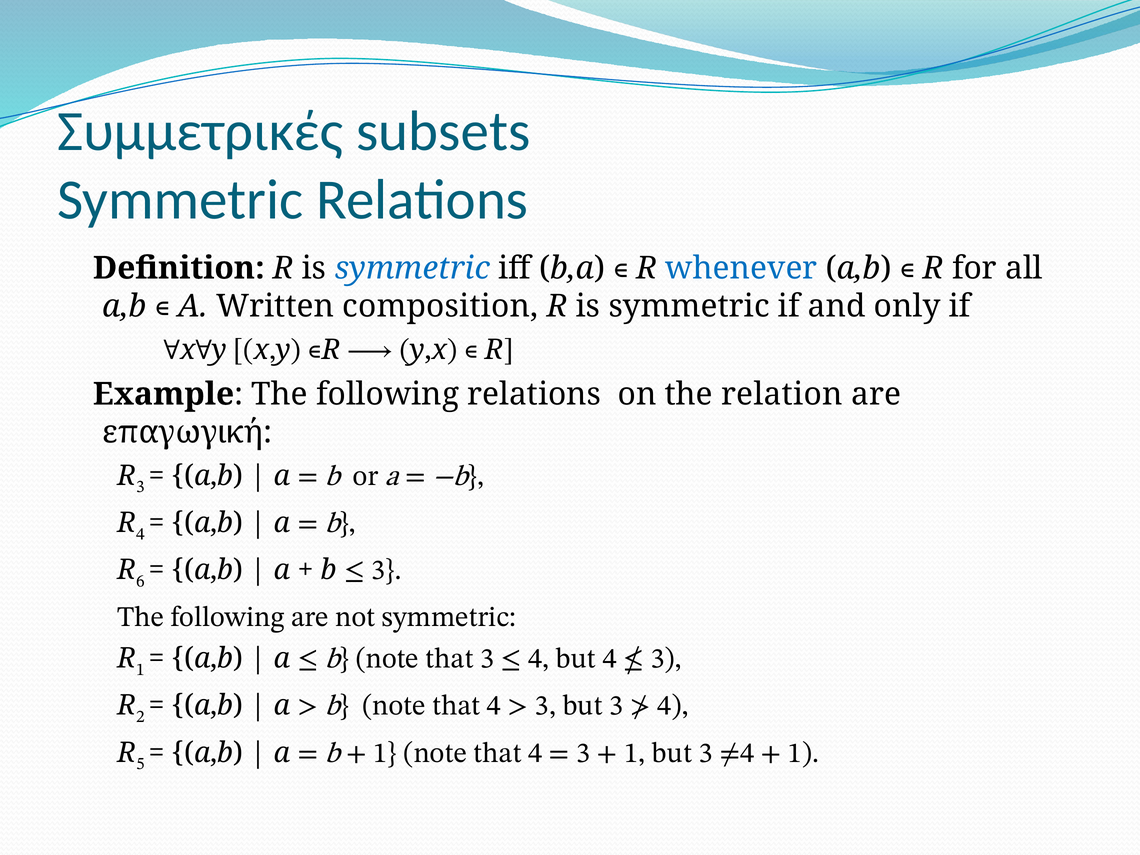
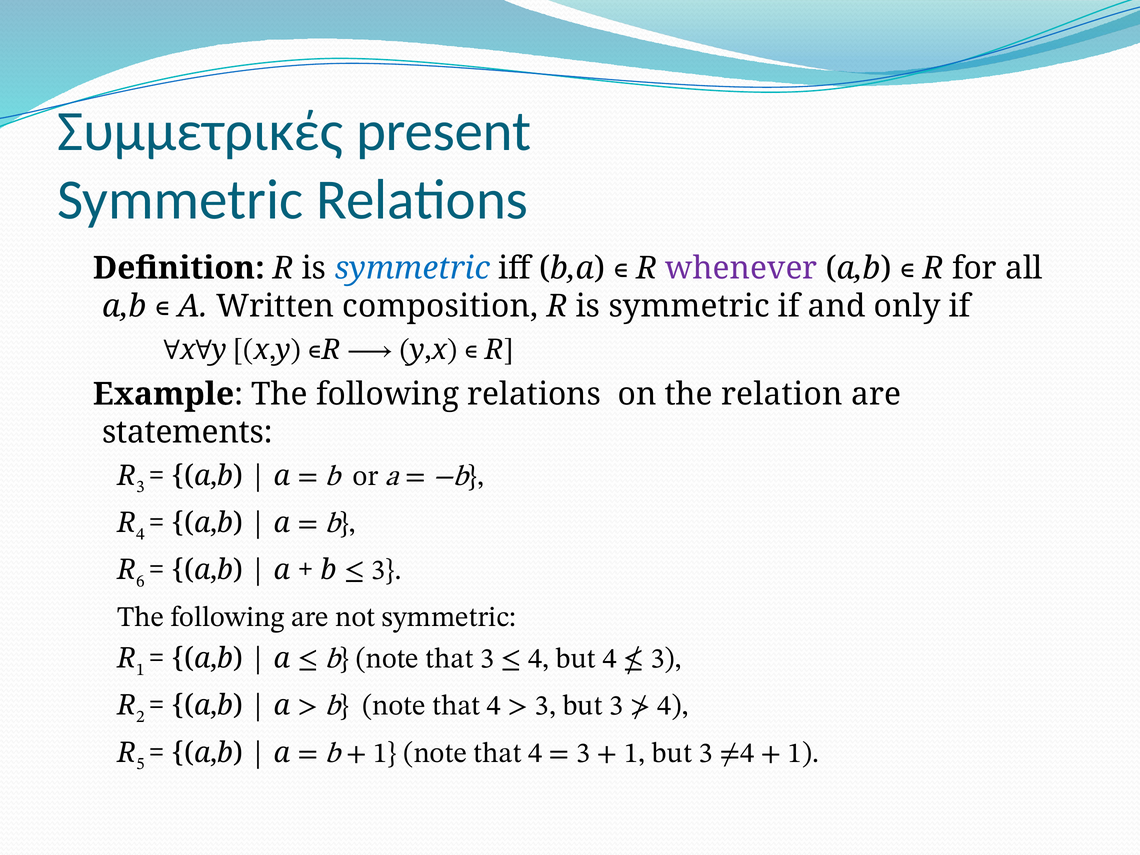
subsets: subsets -> present (444, 132)
whenever colour: blue -> purple (741, 268)
επαγωγική: επαγωγική -> statements (188, 432)
